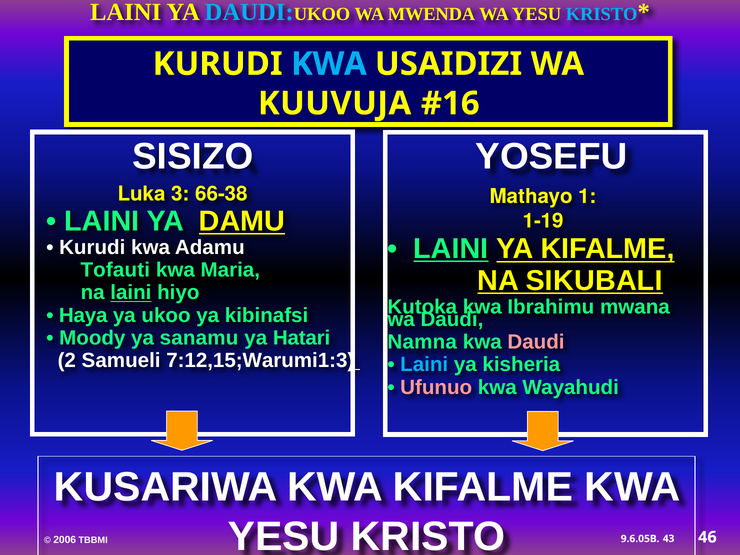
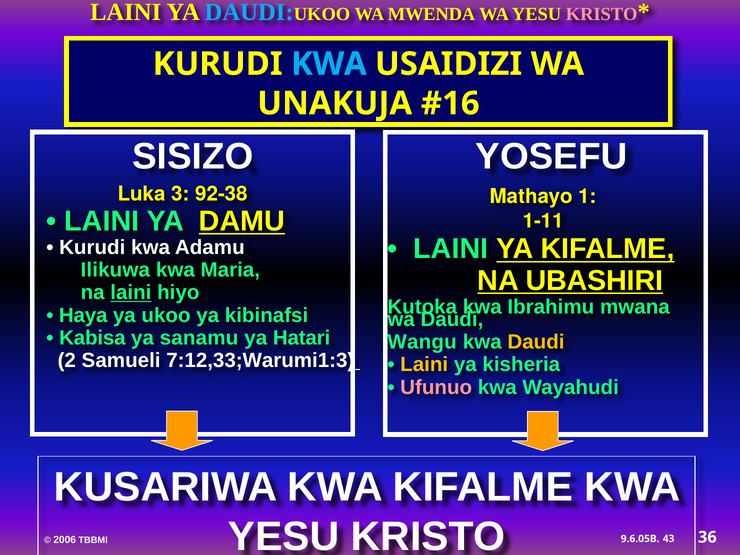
KRISTO colour: light blue -> pink (602, 14)
KUUVUJA: KUUVUJA -> UNAKUJA (335, 103)
66-38: 66-38 -> 92-38 (222, 194)
1-19: 1-19 -> 1-11 (543, 221)
LAINI underline: present -> none (451, 249)
Tofauti: Tofauti -> Ilikuwa (115, 270)
SIKUBALI: SIKUBALI -> UBASHIRI (594, 281)
Moody: Moody -> Kabisa (92, 338)
Namna: Namna -> Wangu (422, 342)
Daudi colour: pink -> yellow (536, 342)
7:12,15;Warumi1:3: 7:12,15;Warumi1:3 -> 7:12,33;Warumi1:3 (260, 361)
Laini colour: light blue -> yellow (424, 365)
46: 46 -> 36 (707, 537)
